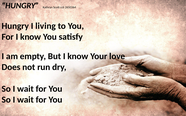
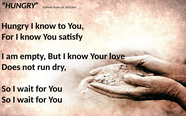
Hungry I living: living -> know (46, 26)
